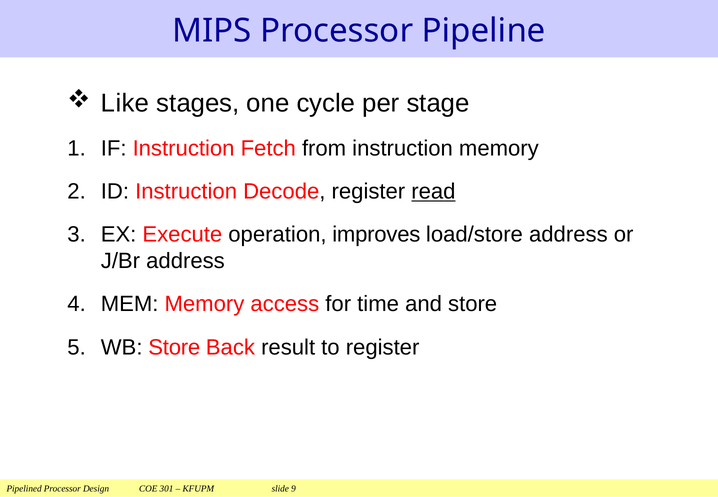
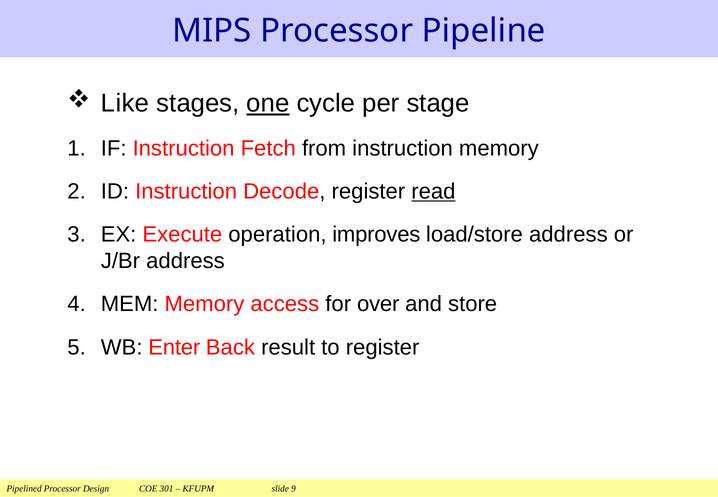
one underline: none -> present (268, 103)
time: time -> over (378, 304)
WB Store: Store -> Enter (174, 347)
